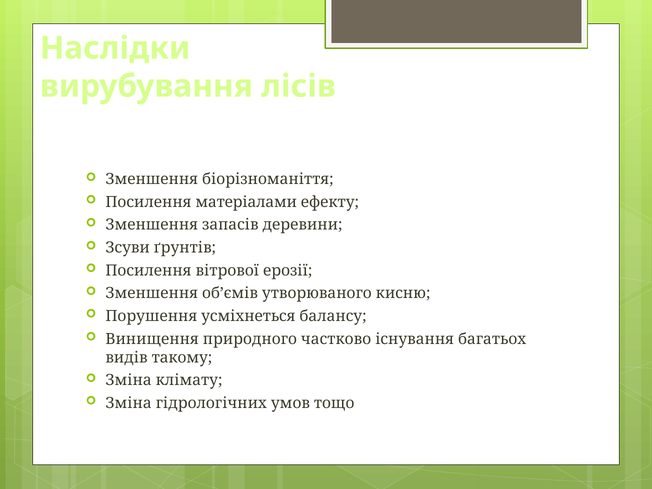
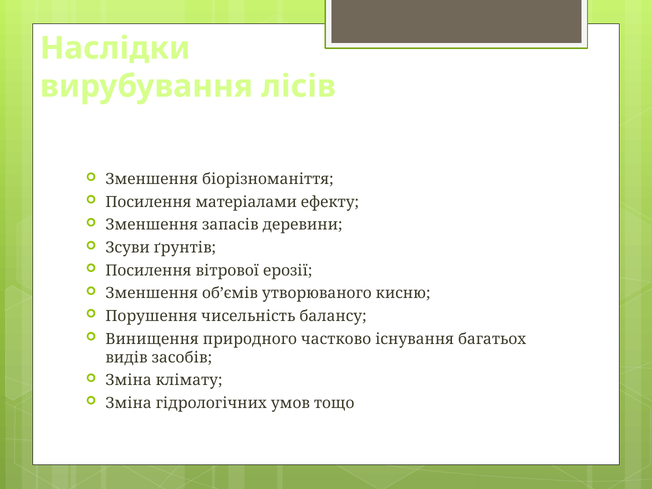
усміхнеться: усміхнеться -> чисельність (248, 316)
такому: такому -> засобів (182, 357)
